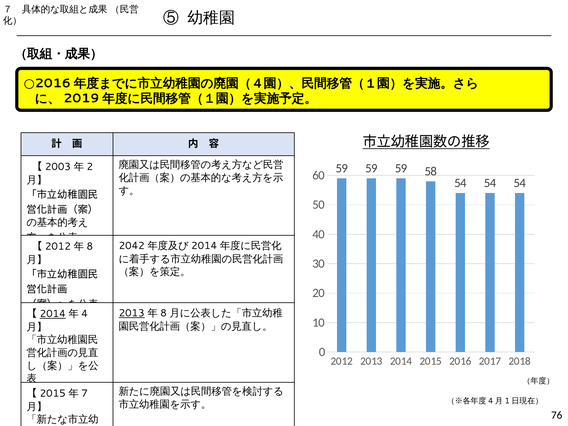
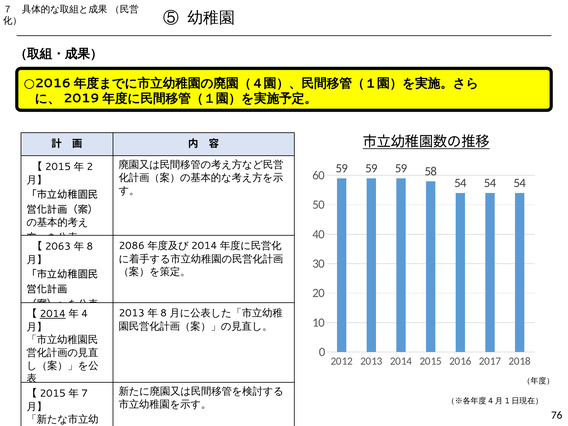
2003: 2003 -> 2015 (58, 167)
2042: 2042 -> 2086 (132, 246)
2012: 2012 -> 2063 (58, 247)
2013 underline: present -> none (132, 313)
